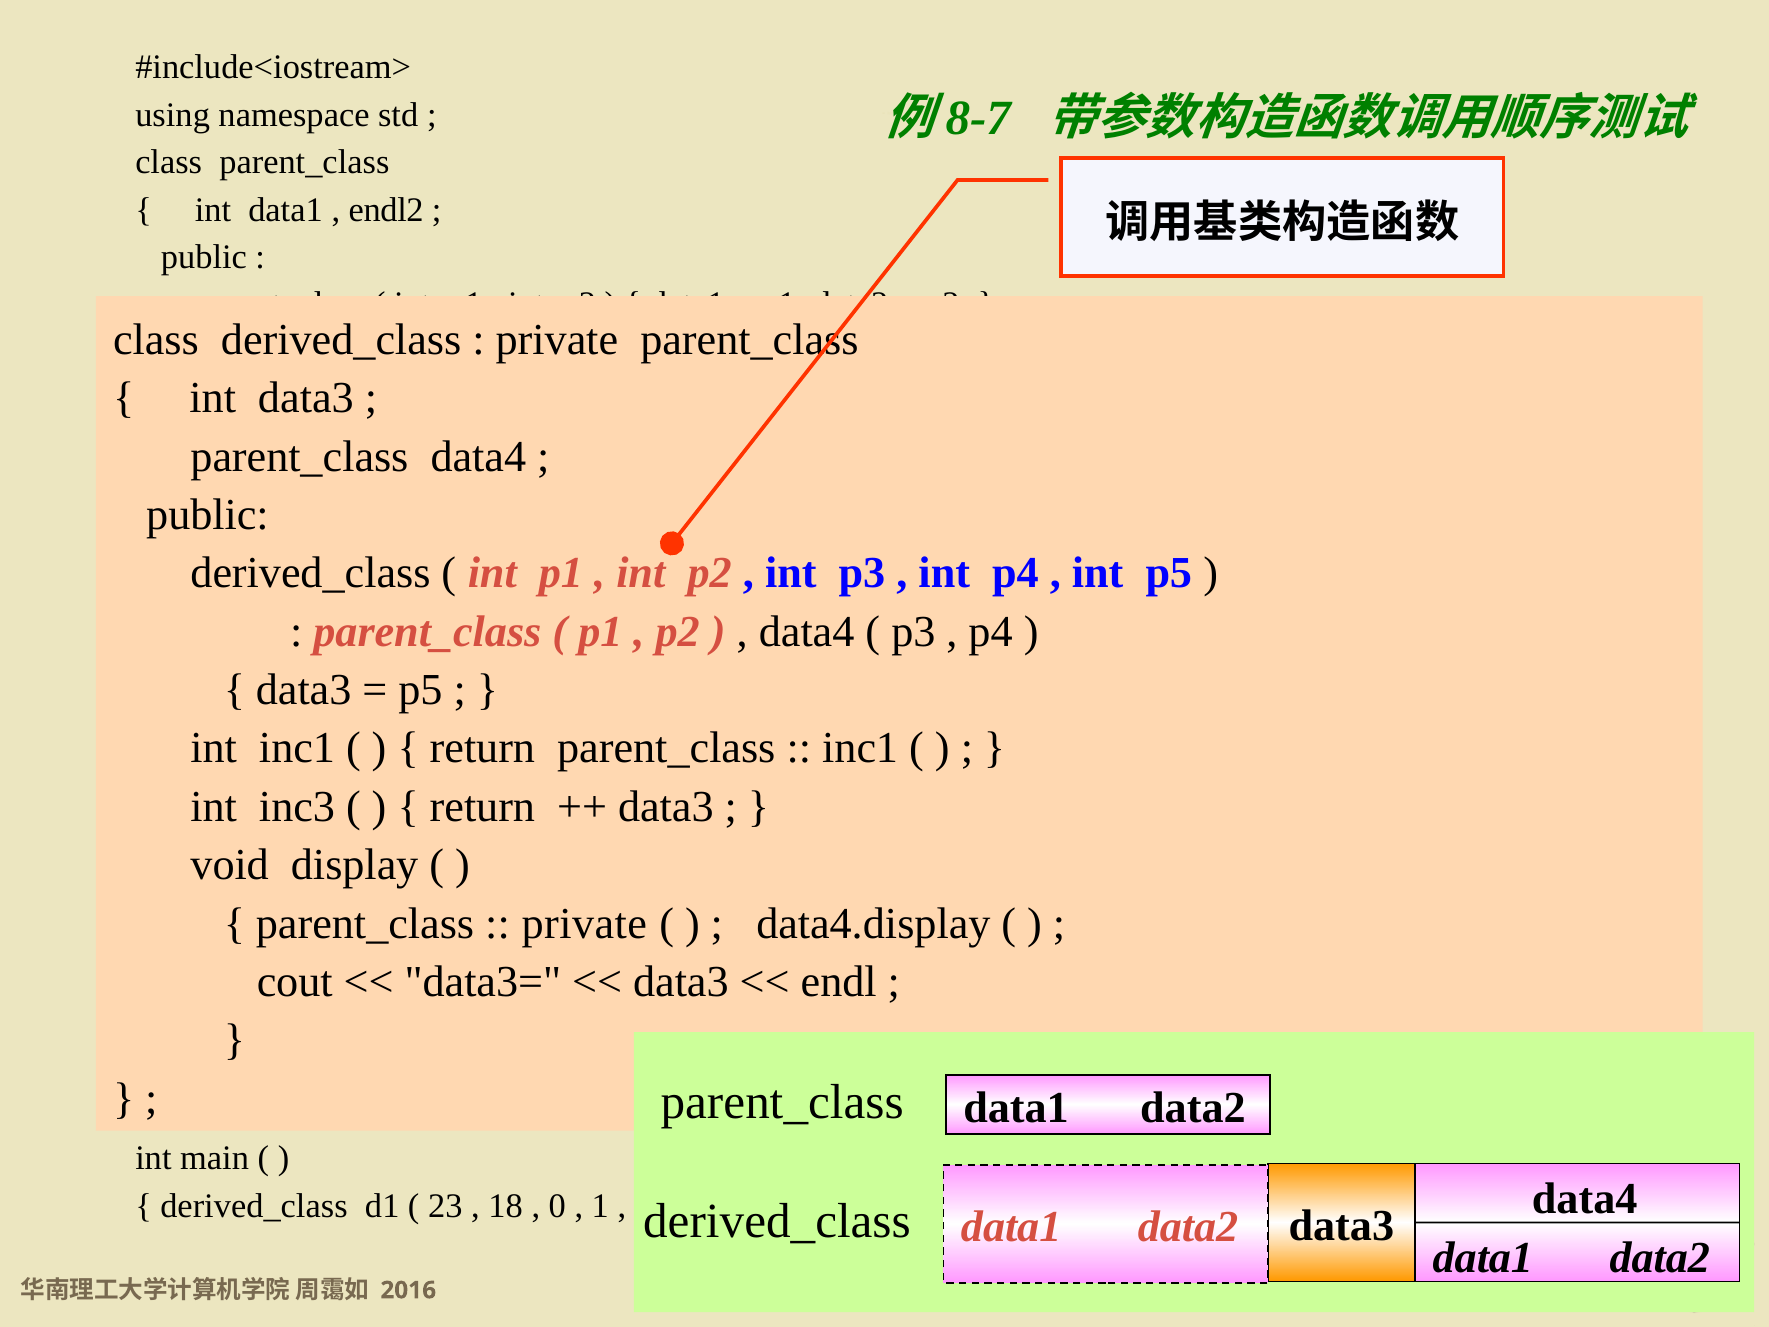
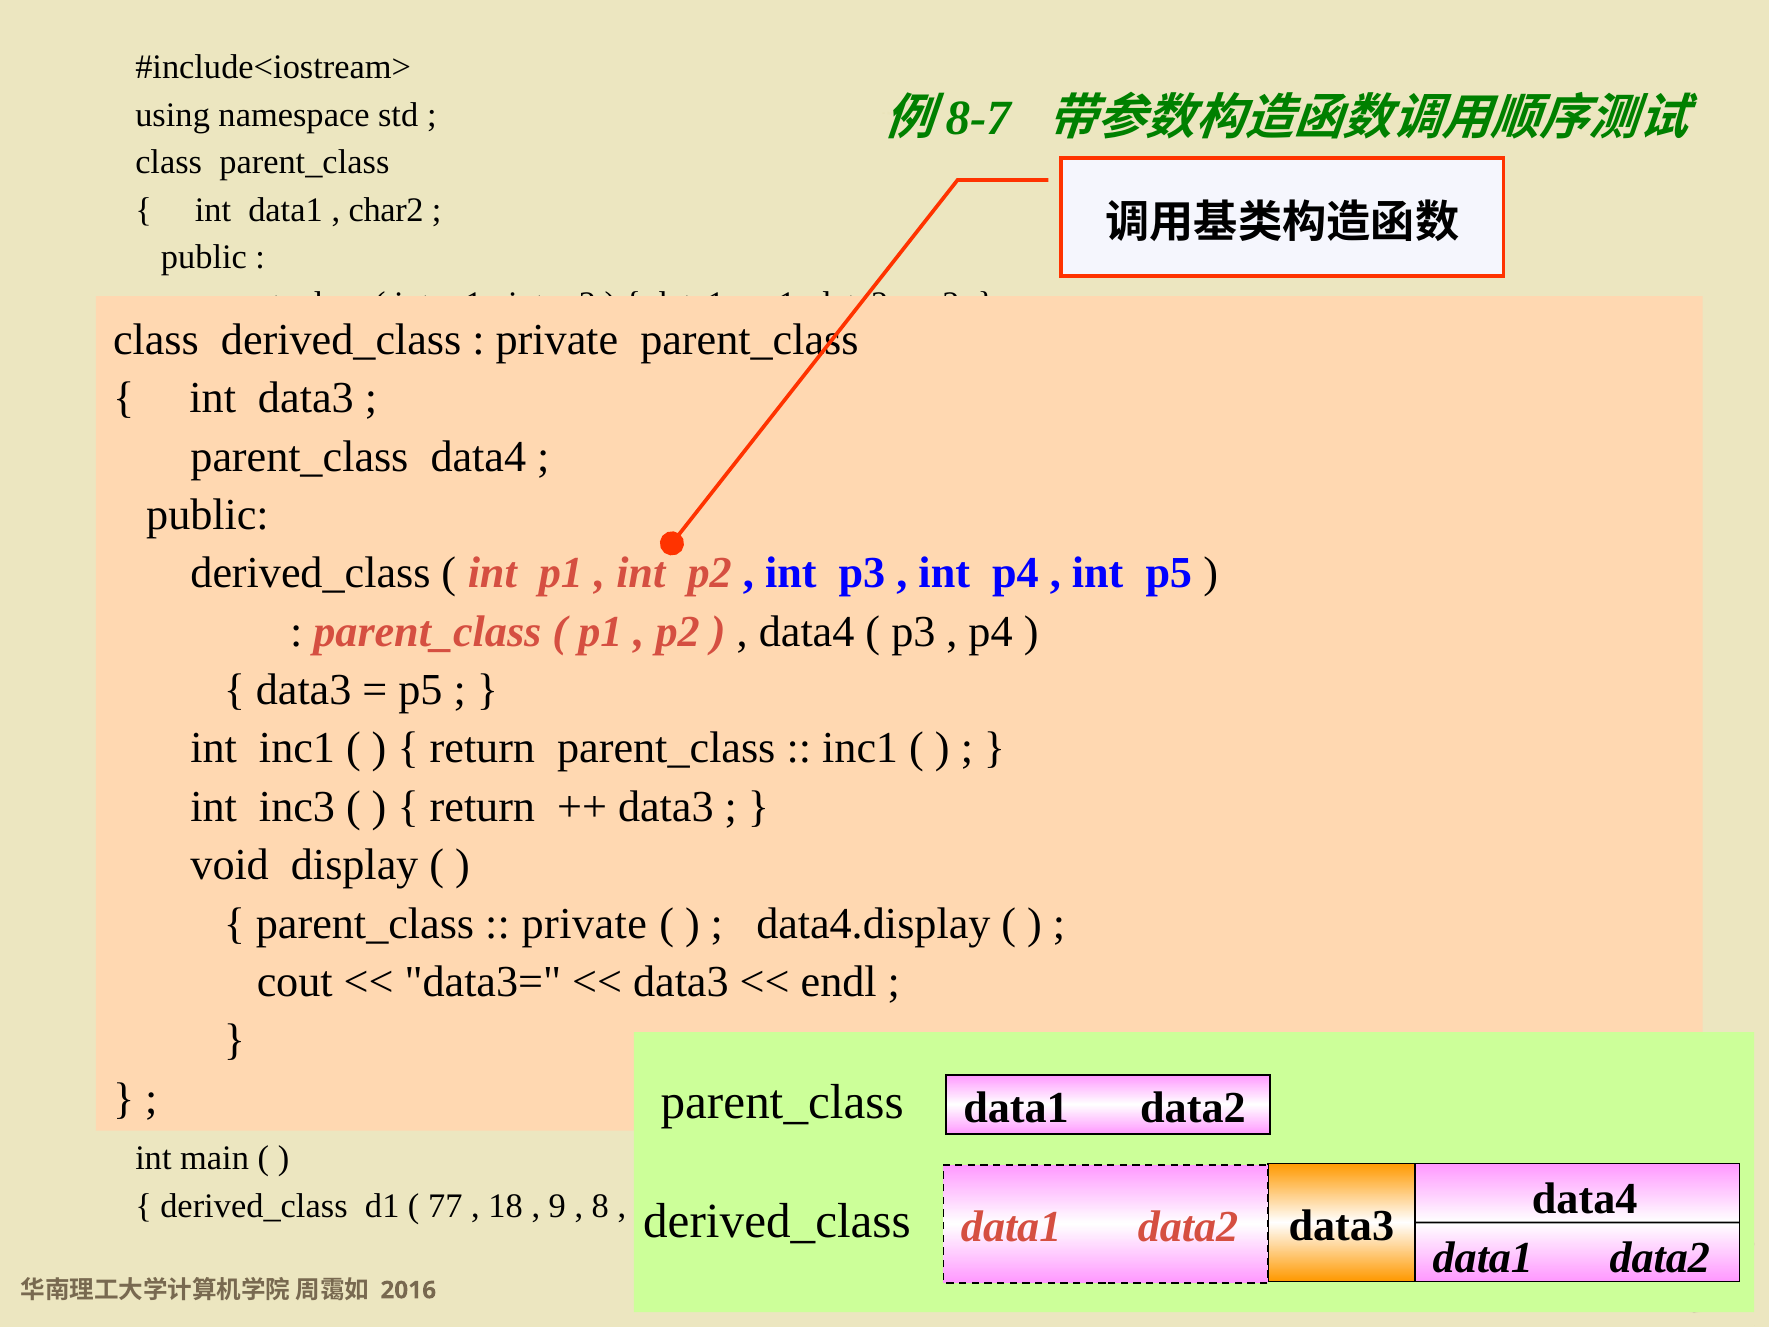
endl2: endl2 -> char2 (386, 210)
23: 23 -> 77 (445, 1206)
0: 0 -> 9 (557, 1206)
1: 1 -> 8 (600, 1206)
